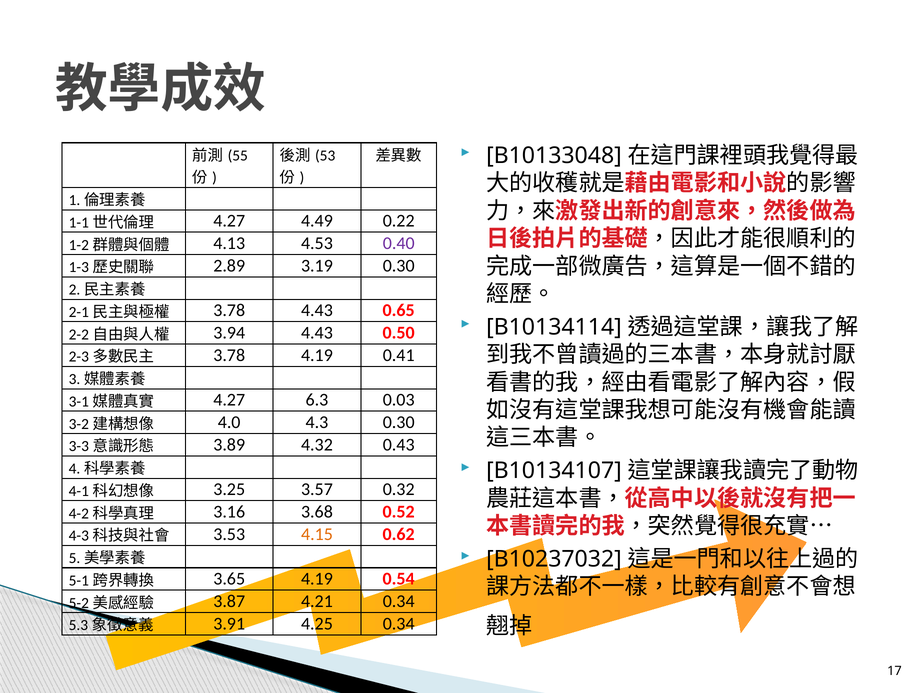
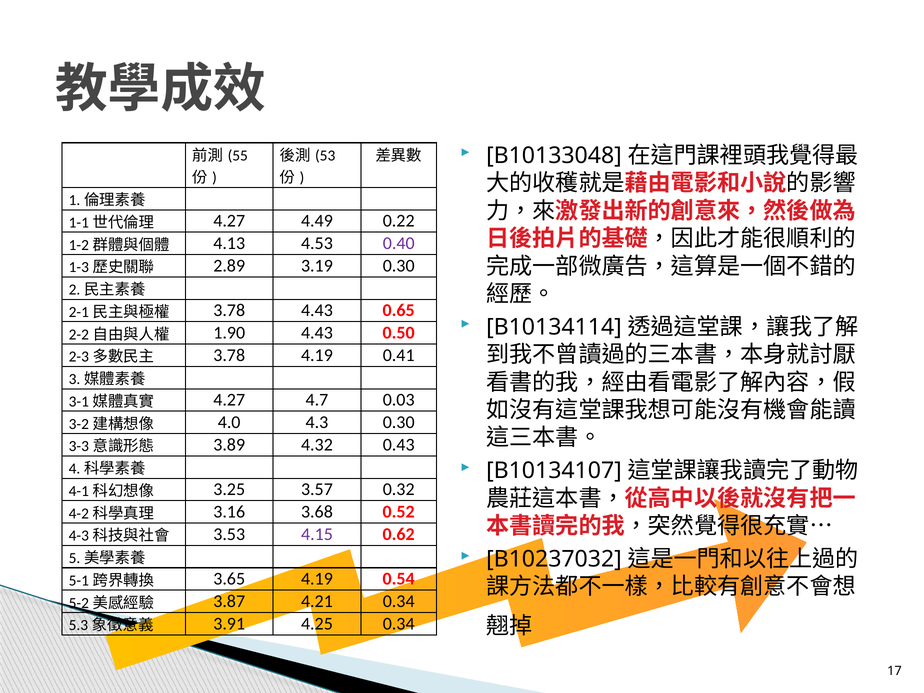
3.94: 3.94 -> 1.90 (229, 333)
6.3: 6.3 -> 4.7 (317, 400)
4.15 colour: orange -> purple (317, 534)
